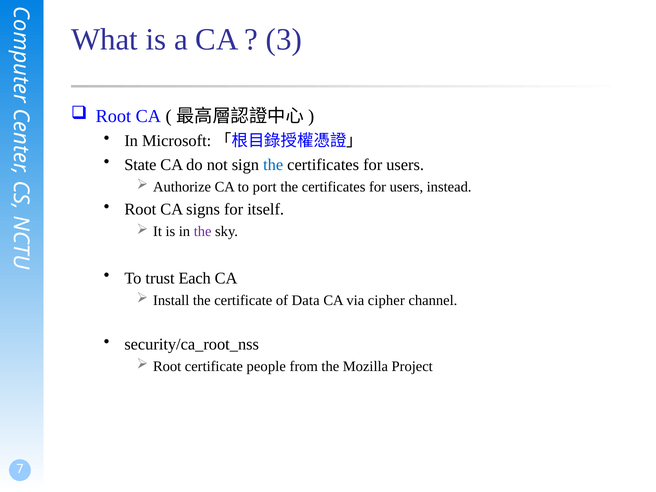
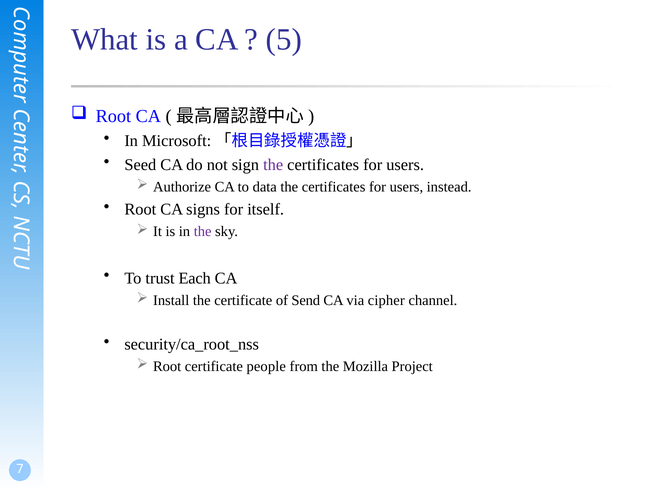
3: 3 -> 5 (284, 39)
State: State -> Seed (140, 165)
the colour: blue -> purple (273, 165)
port: port -> data (265, 187)
Data: Data -> Send (306, 300)
